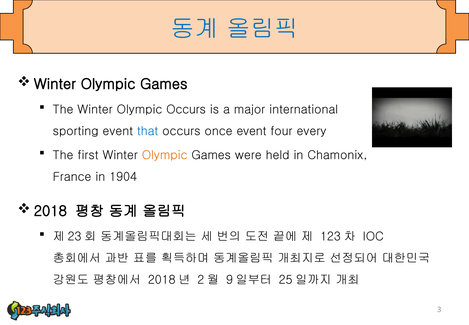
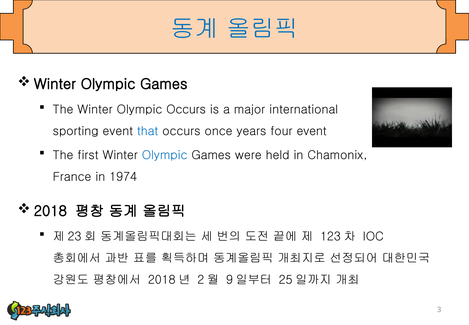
once event: event -> years (251, 131)
four every: every -> event (312, 131)
Olympic colour: orange -> blue (165, 155)
1904: 1904 -> 1974 (123, 177)
